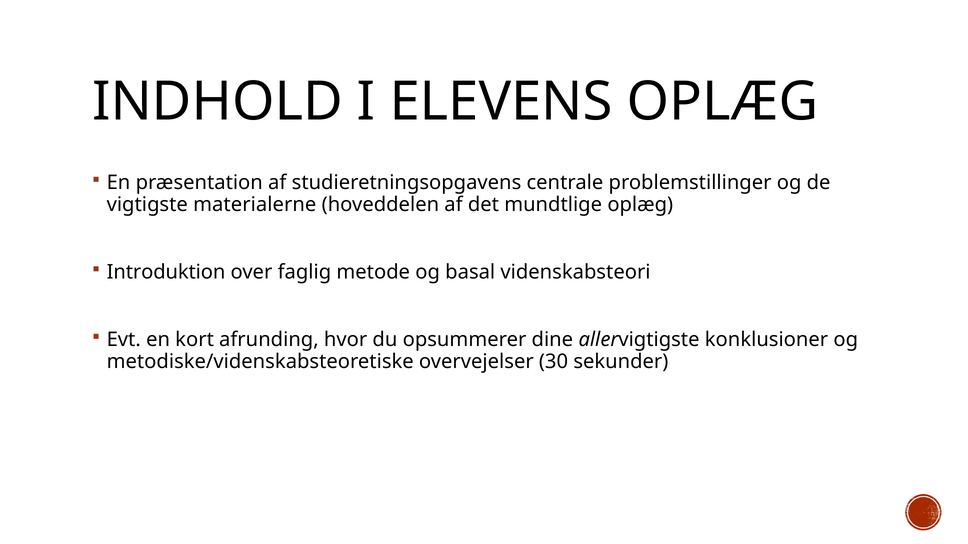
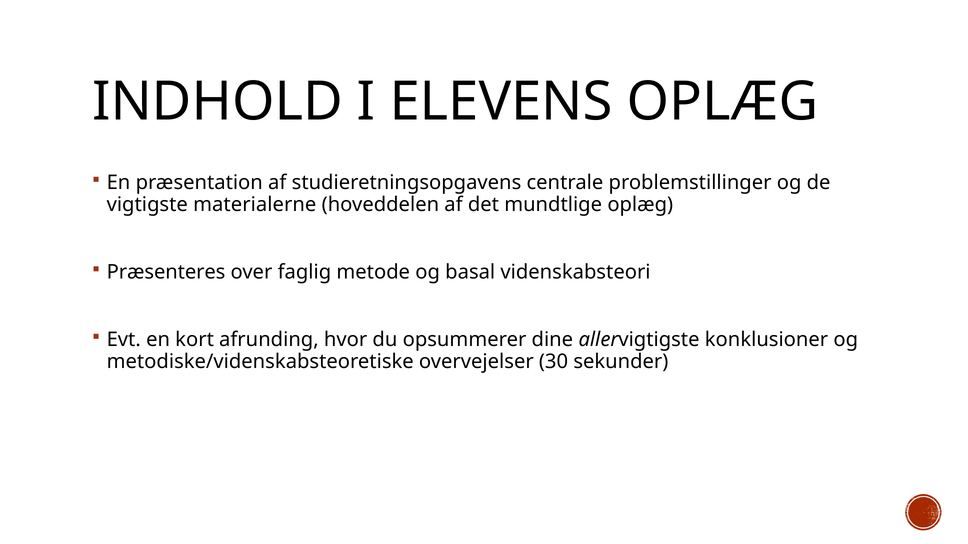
Introduktion: Introduktion -> Præsenteres (166, 272)
